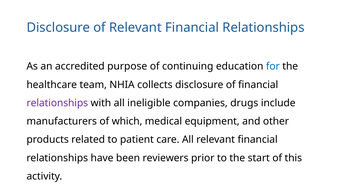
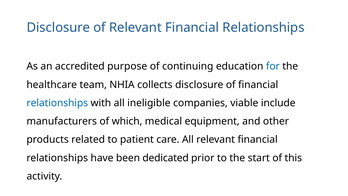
relationships colour: purple -> blue (57, 103)
drugs: drugs -> viable (244, 103)
reviewers: reviewers -> dedicated (166, 158)
